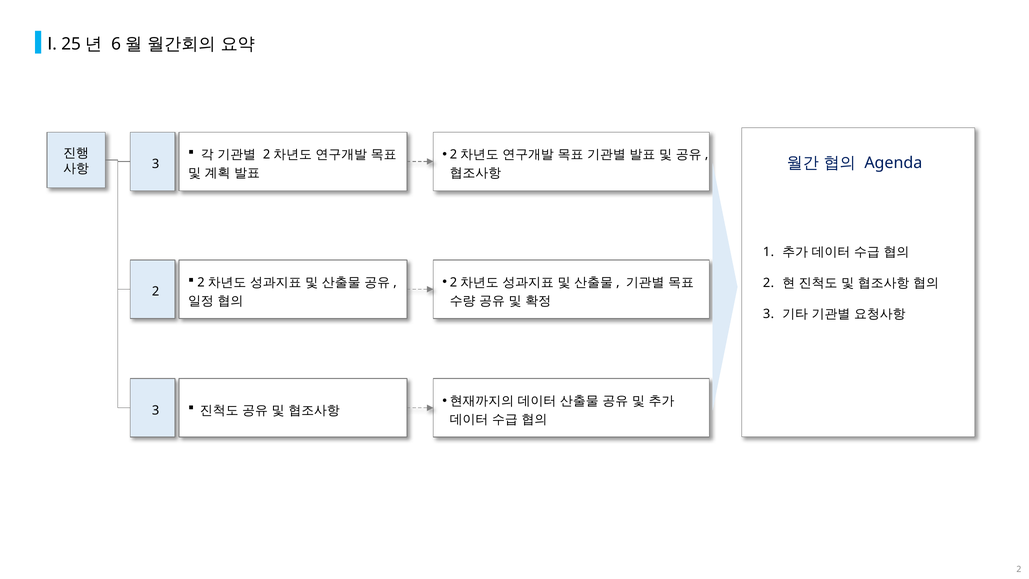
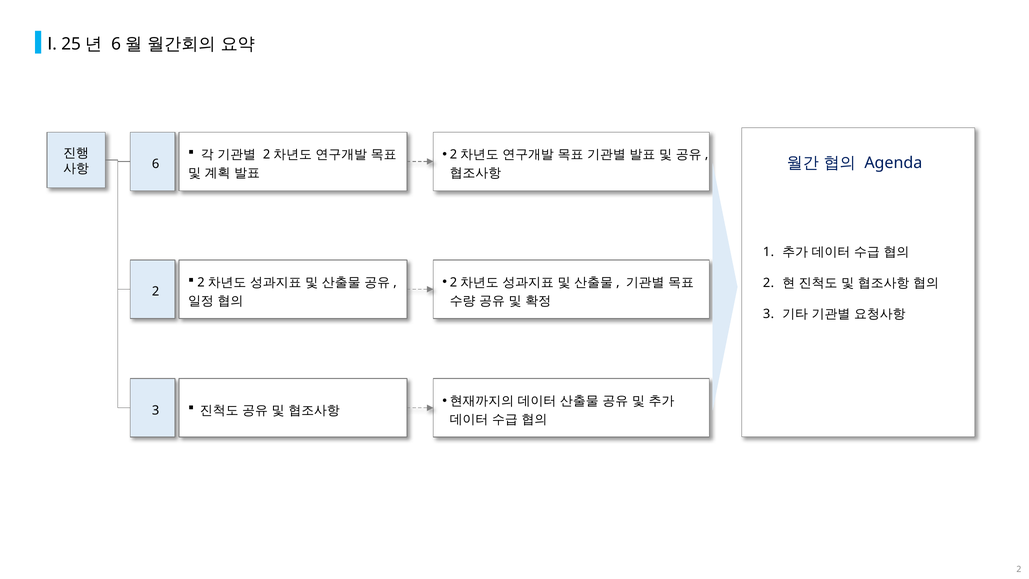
3: 3 -> 6 (156, 164)
